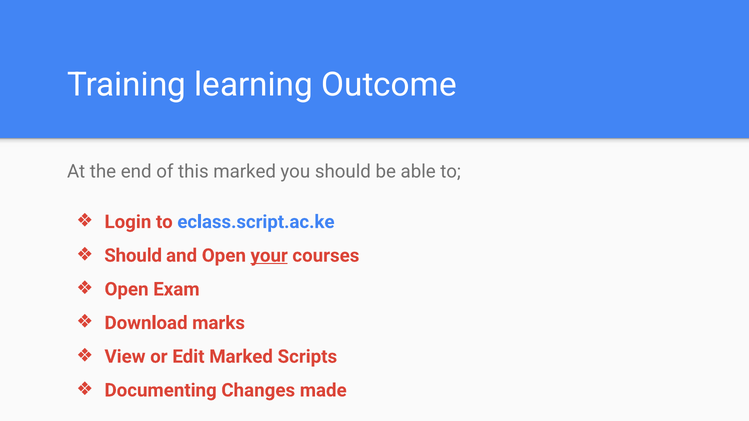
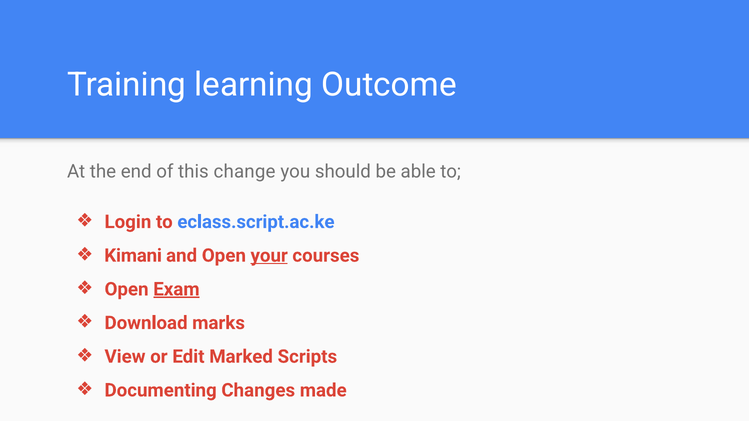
this marked: marked -> change (245, 172)
Should: Should -> Kimani (133, 256)
Exam underline: none -> present (176, 289)
